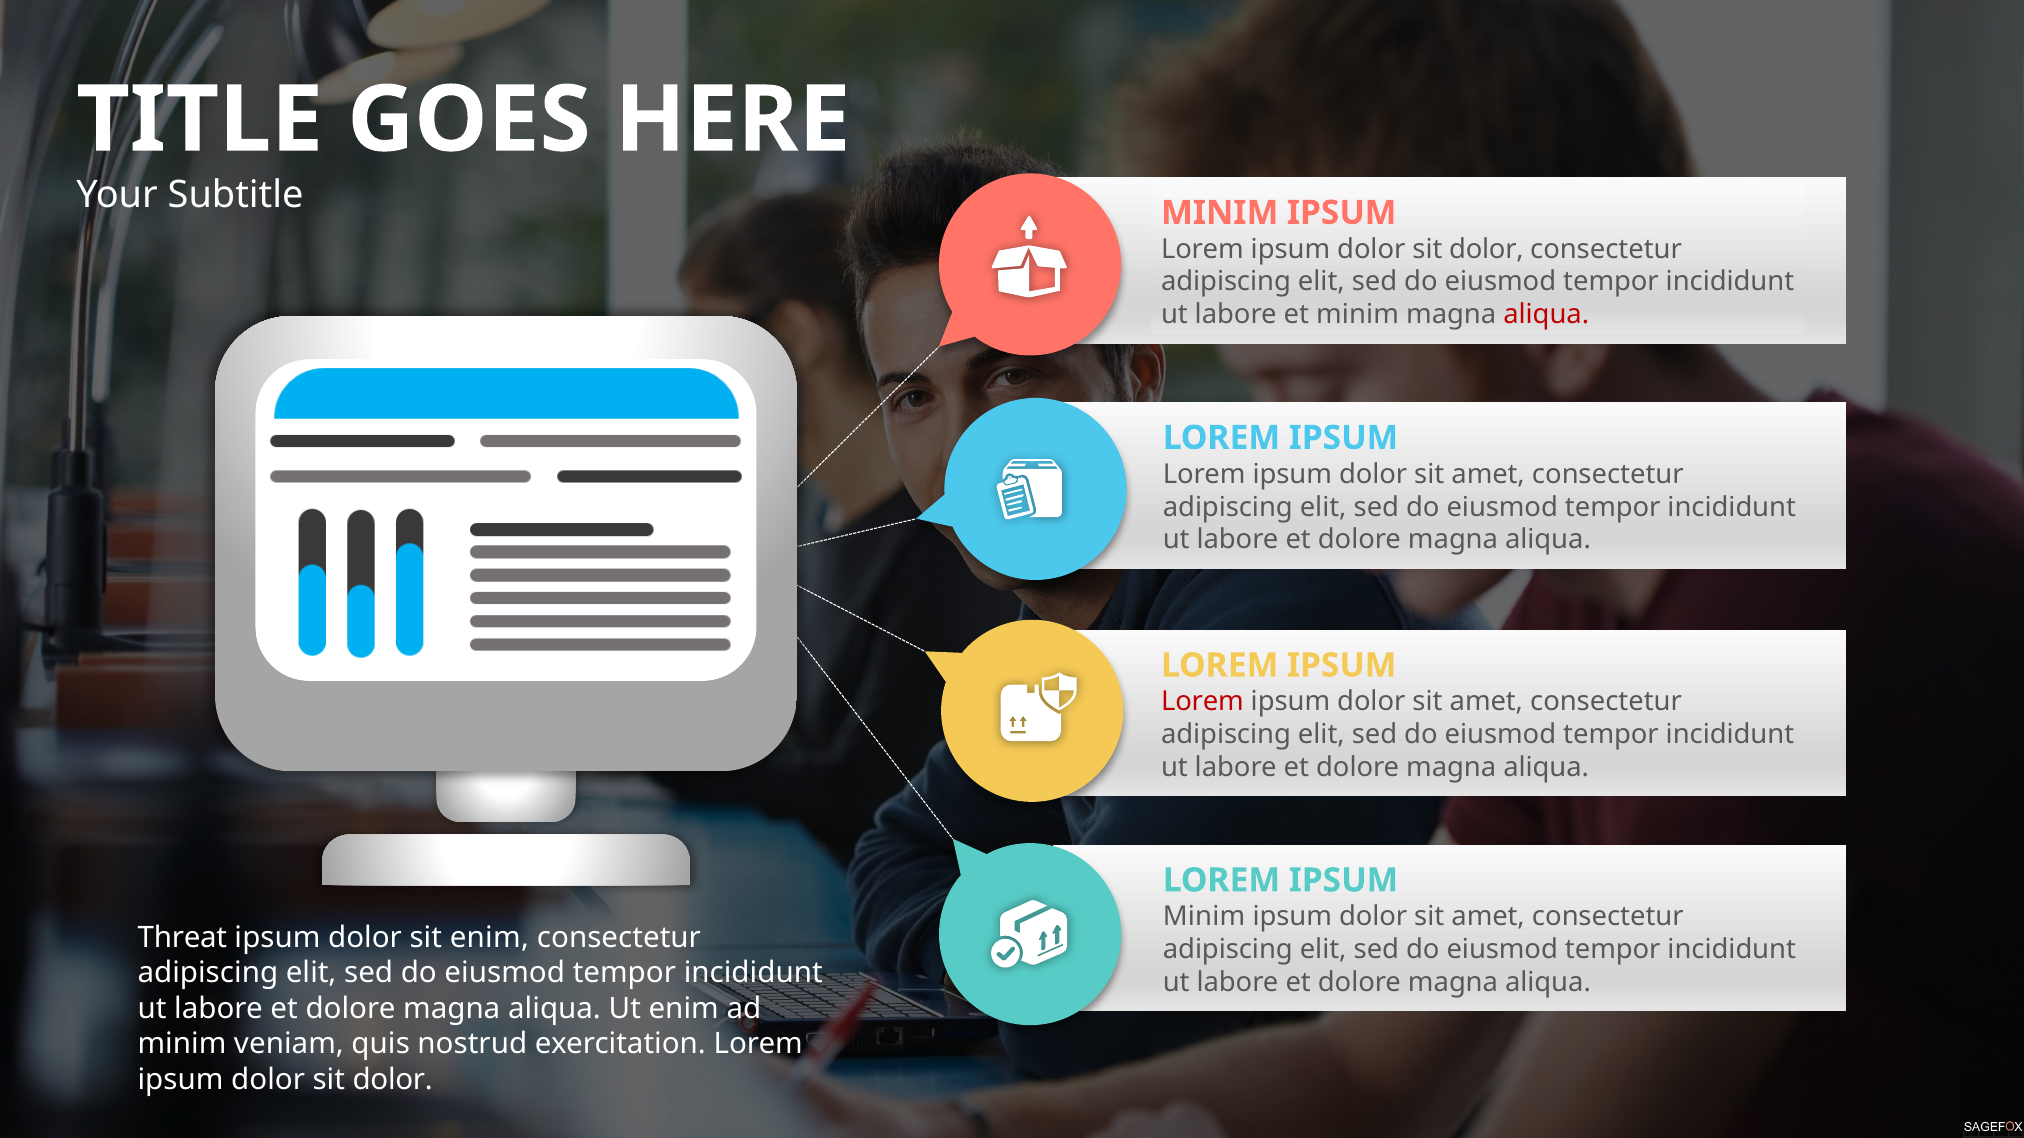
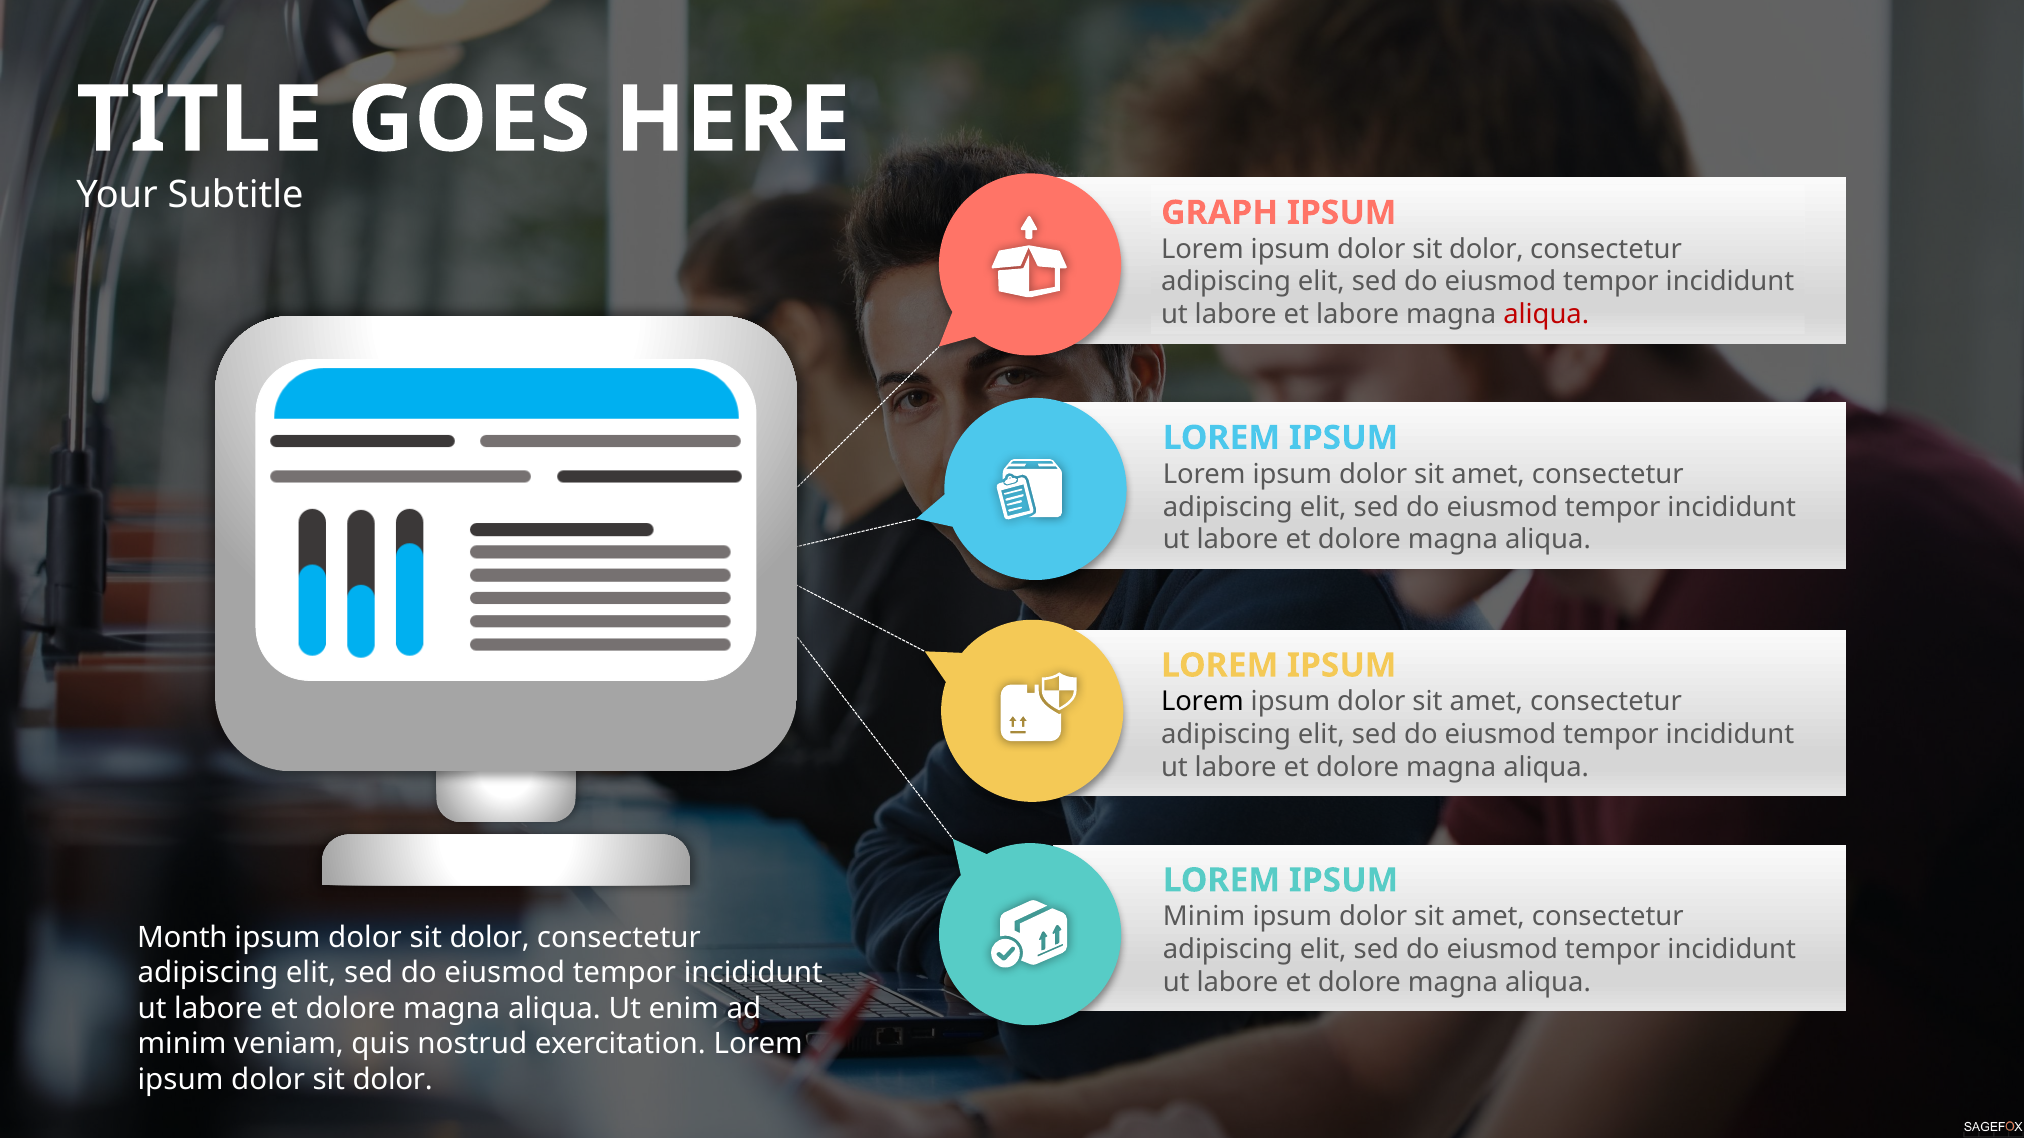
MINIM: MINIM -> GRAPH (1220, 213)
et minim: minim -> labore (1358, 315)
Lorem colour: red -> black (1202, 702)
Threat: Threat -> Month (182, 938)
enim: enim -> dolor (490, 938)
